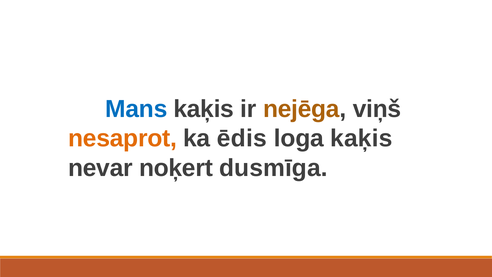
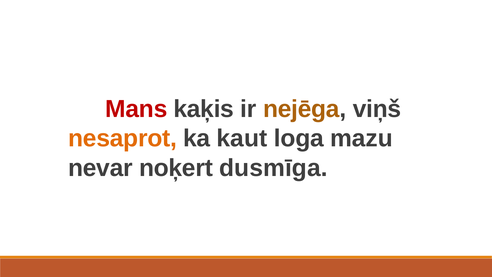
Mans colour: blue -> red (136, 109)
ēdis: ēdis -> kaut (242, 138)
loga kaķis: kaķis -> mazu (362, 138)
